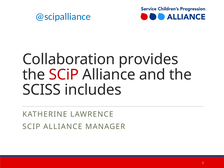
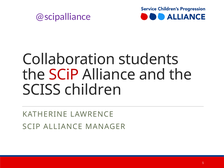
@scipalliance colour: blue -> purple (63, 17)
provides: provides -> students (149, 59)
includes: includes -> children (93, 90)
